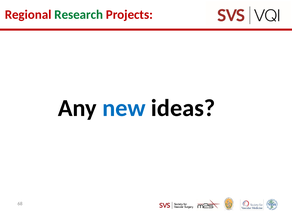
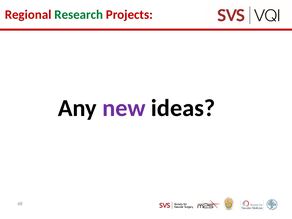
new colour: blue -> purple (124, 108)
